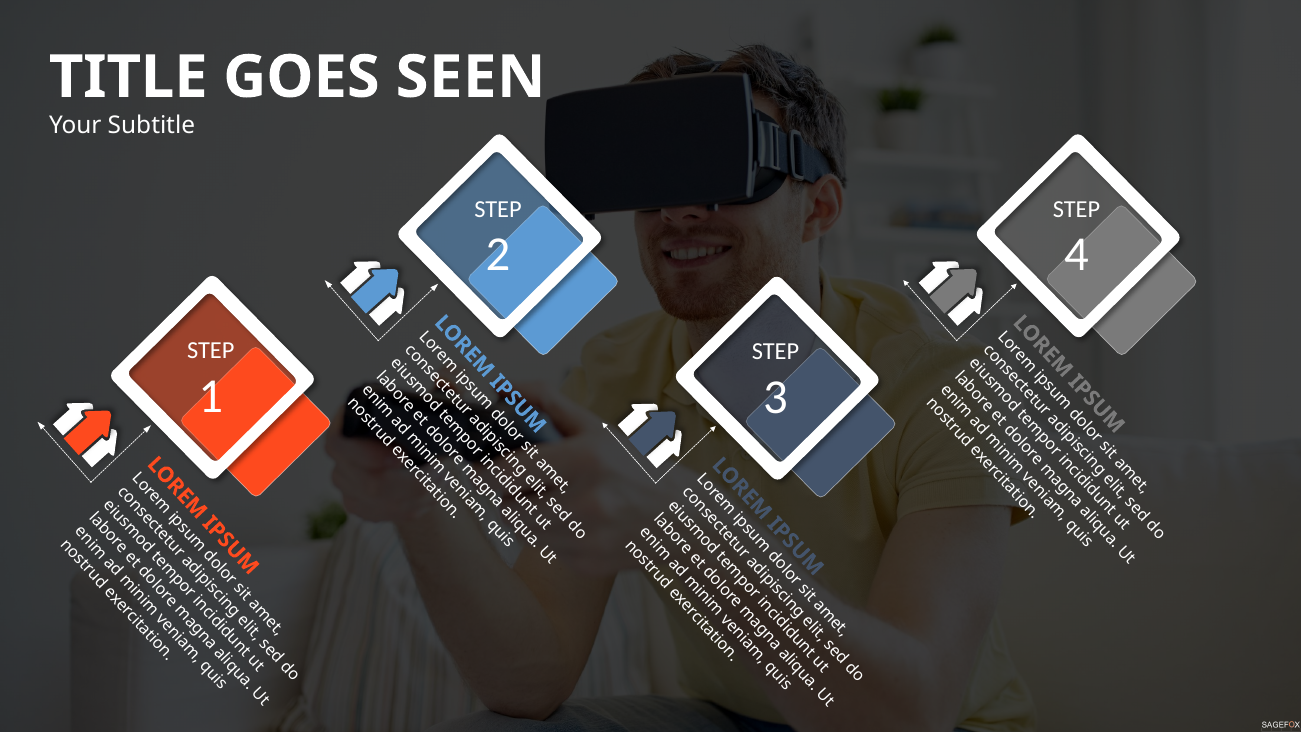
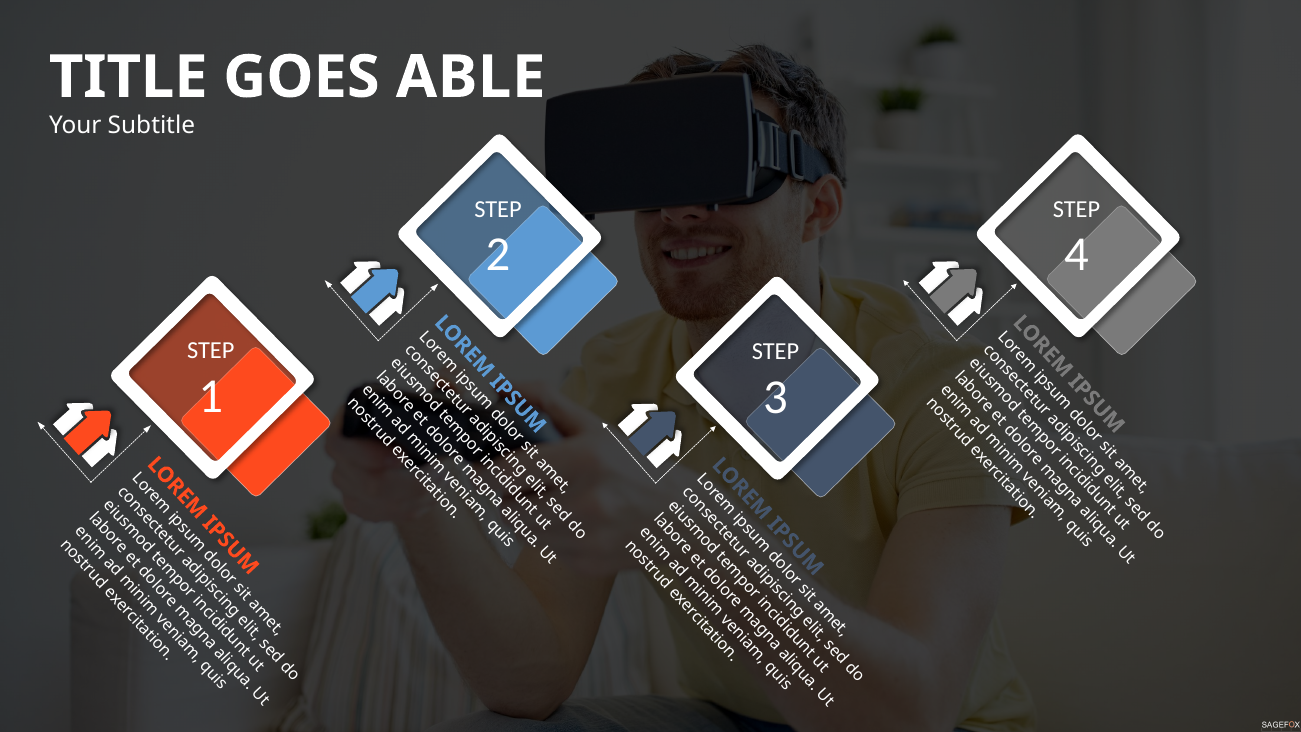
SEEN: SEEN -> ABLE (471, 77)
